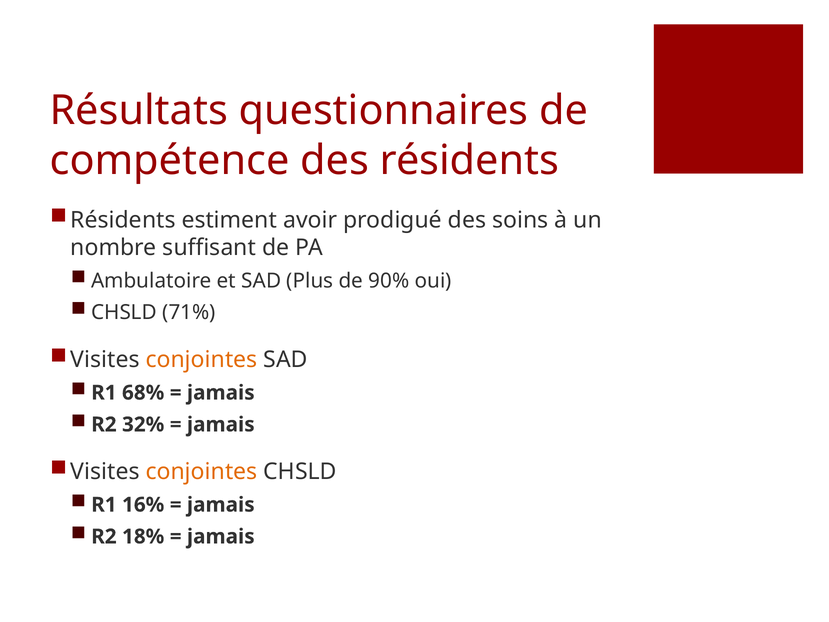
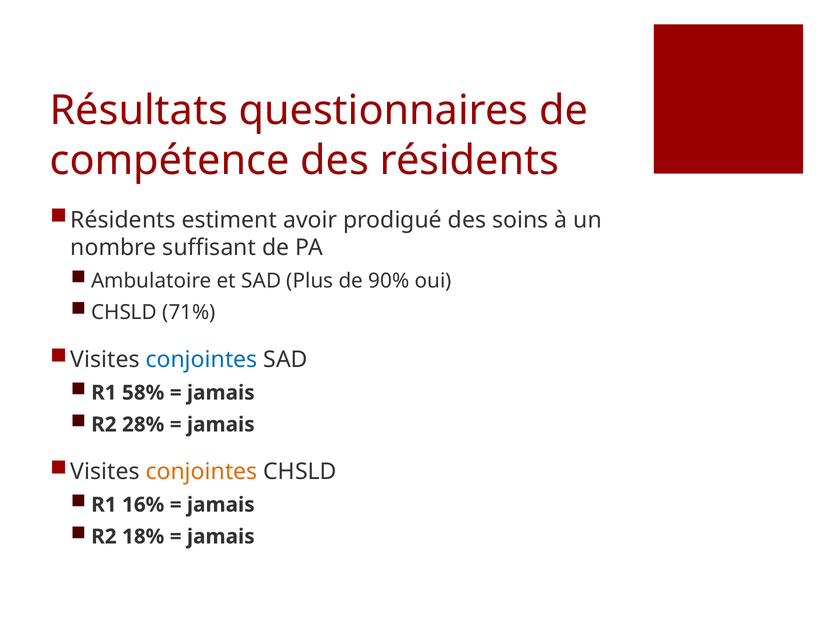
conjointes colour: orange -> blue (201, 360)
68%: 68% -> 58% (143, 393)
32%: 32% -> 28% (143, 424)
